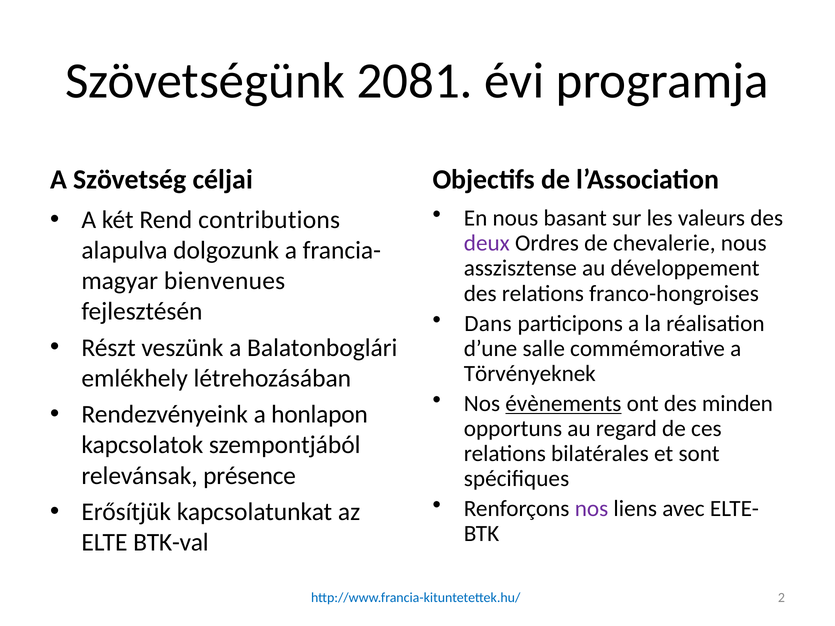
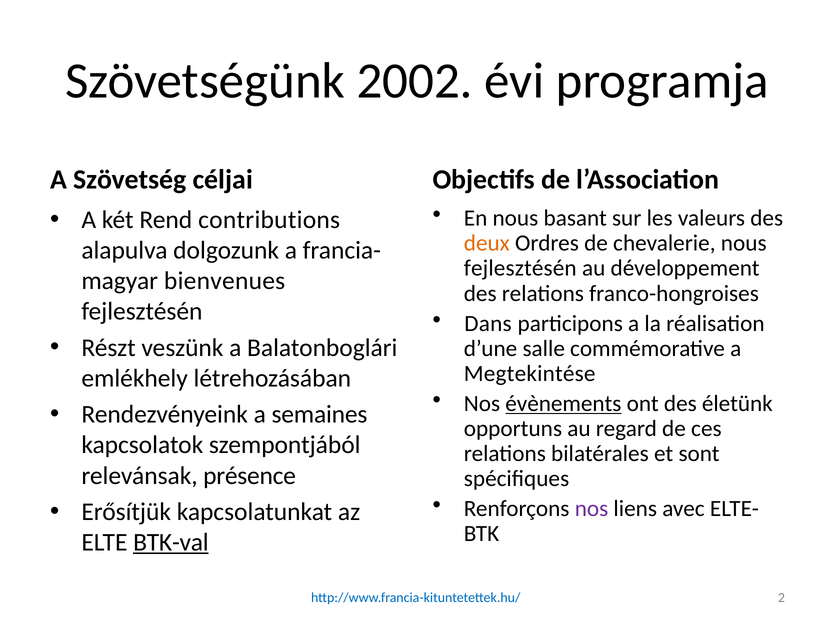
2081: 2081 -> 2002 (415, 81)
deux colour: purple -> orange (487, 243)
asszisztense: asszisztense -> fejlesztésén (520, 268)
Törvényeknek: Törvényeknek -> Megtekintése (530, 374)
minden: minden -> életünk (737, 404)
honlapon: honlapon -> semaines (319, 415)
BTK-val underline: none -> present (171, 543)
